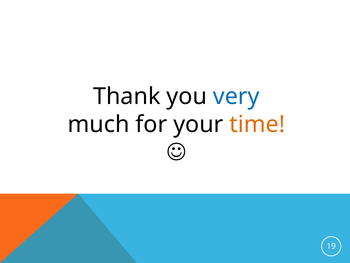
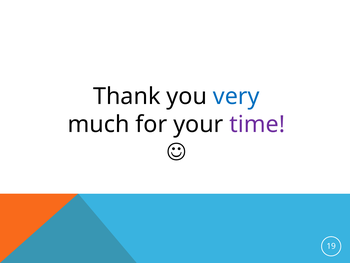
time colour: orange -> purple (257, 124)
